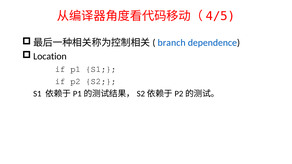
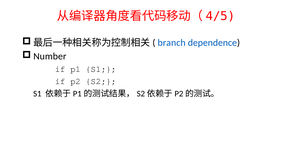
Location: Location -> Number (50, 56)
